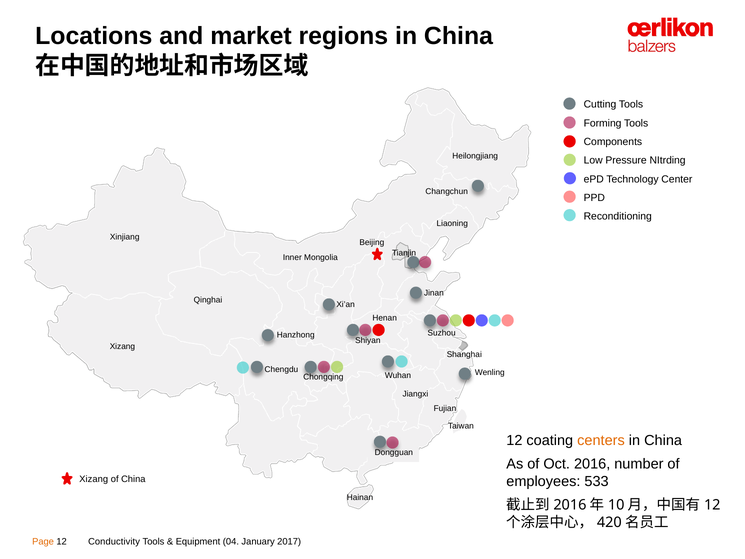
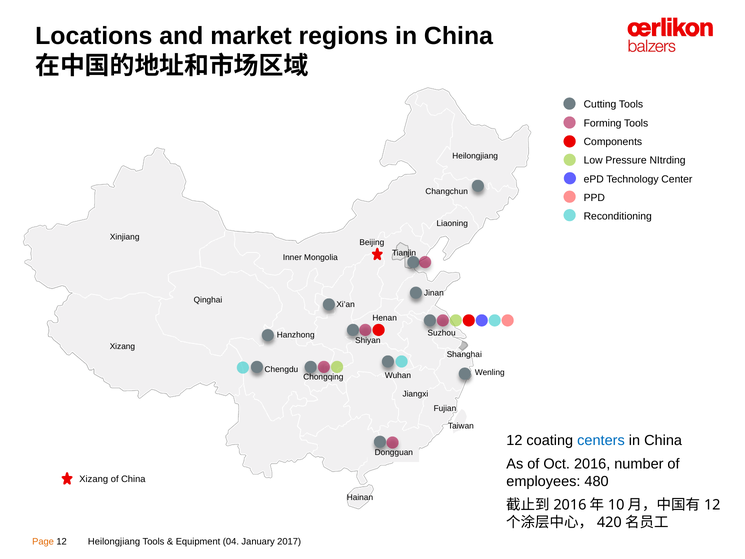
centers colour: orange -> blue (601, 440)
533: 533 -> 480 (597, 481)
Conductivity: Conductivity -> Heilongjiang (114, 541)
